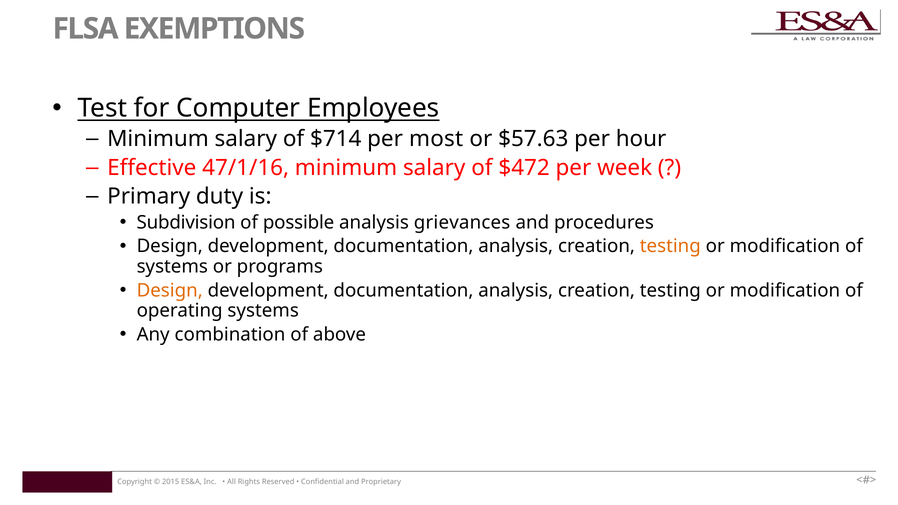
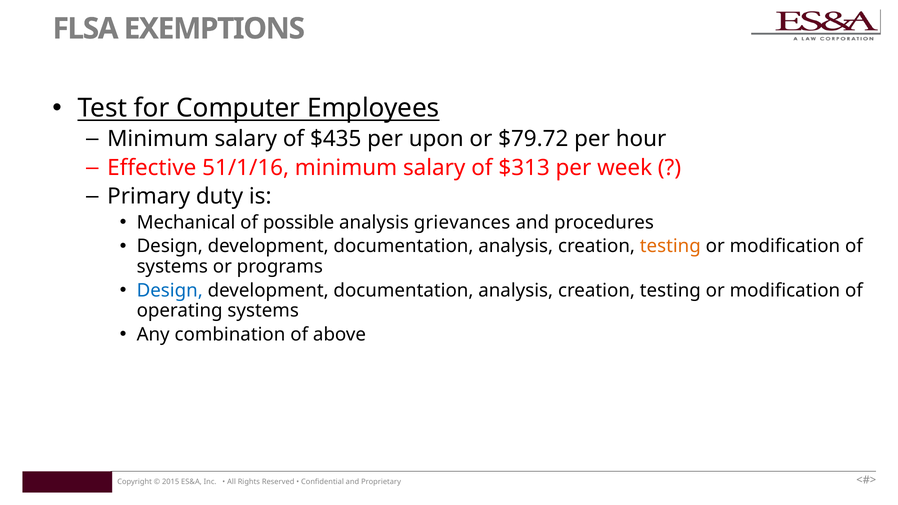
$714: $714 -> $435 (336, 139)
most: most -> upon (436, 139)
$57.63: $57.63 -> $79.72 (533, 139)
47/1/16: 47/1/16 -> 51/1/16 (246, 168)
$472: $472 -> $313 (524, 168)
Subdivision: Subdivision -> Mechanical (186, 222)
Design colour: orange -> blue (170, 290)
